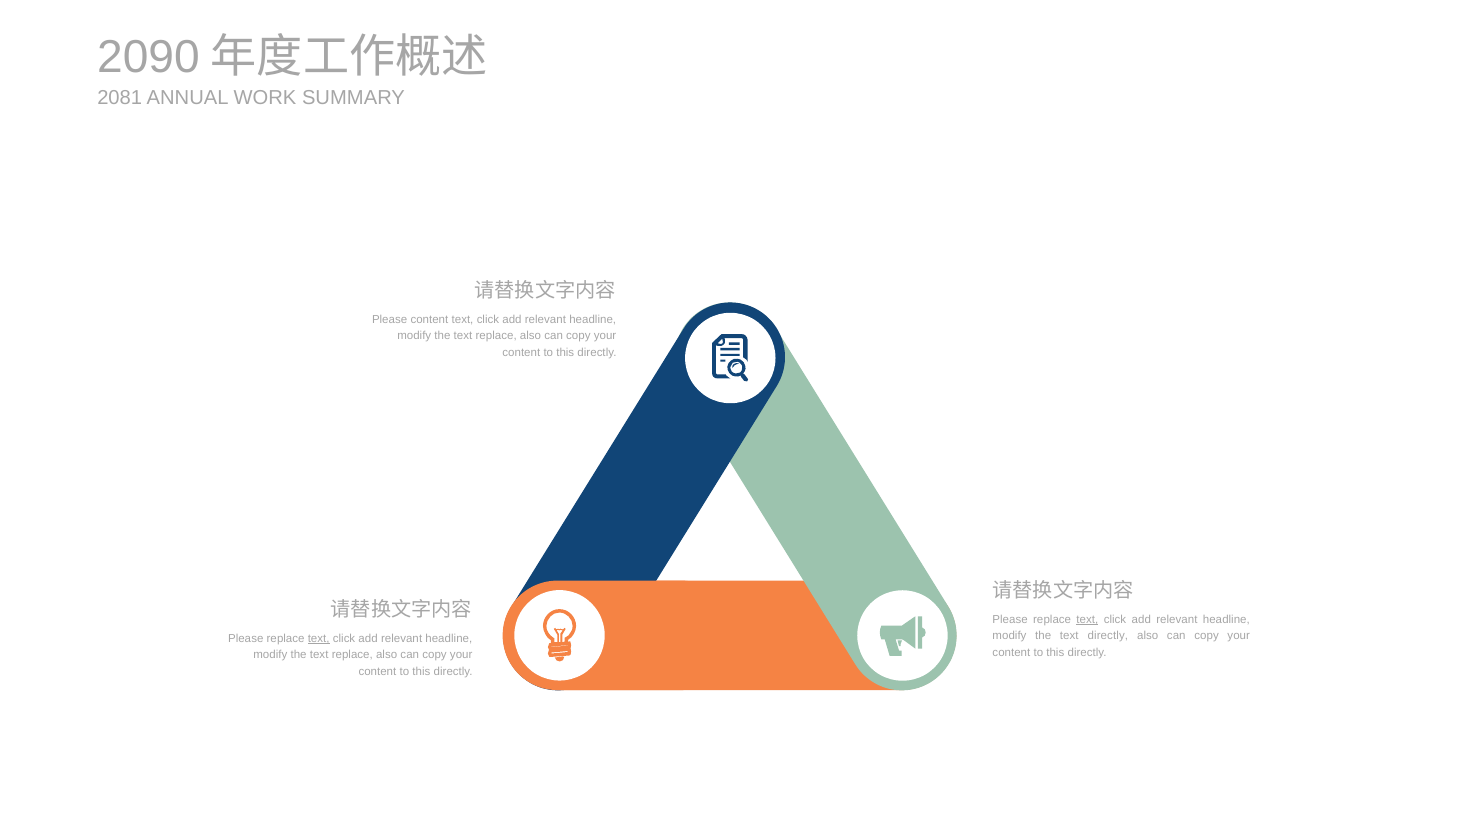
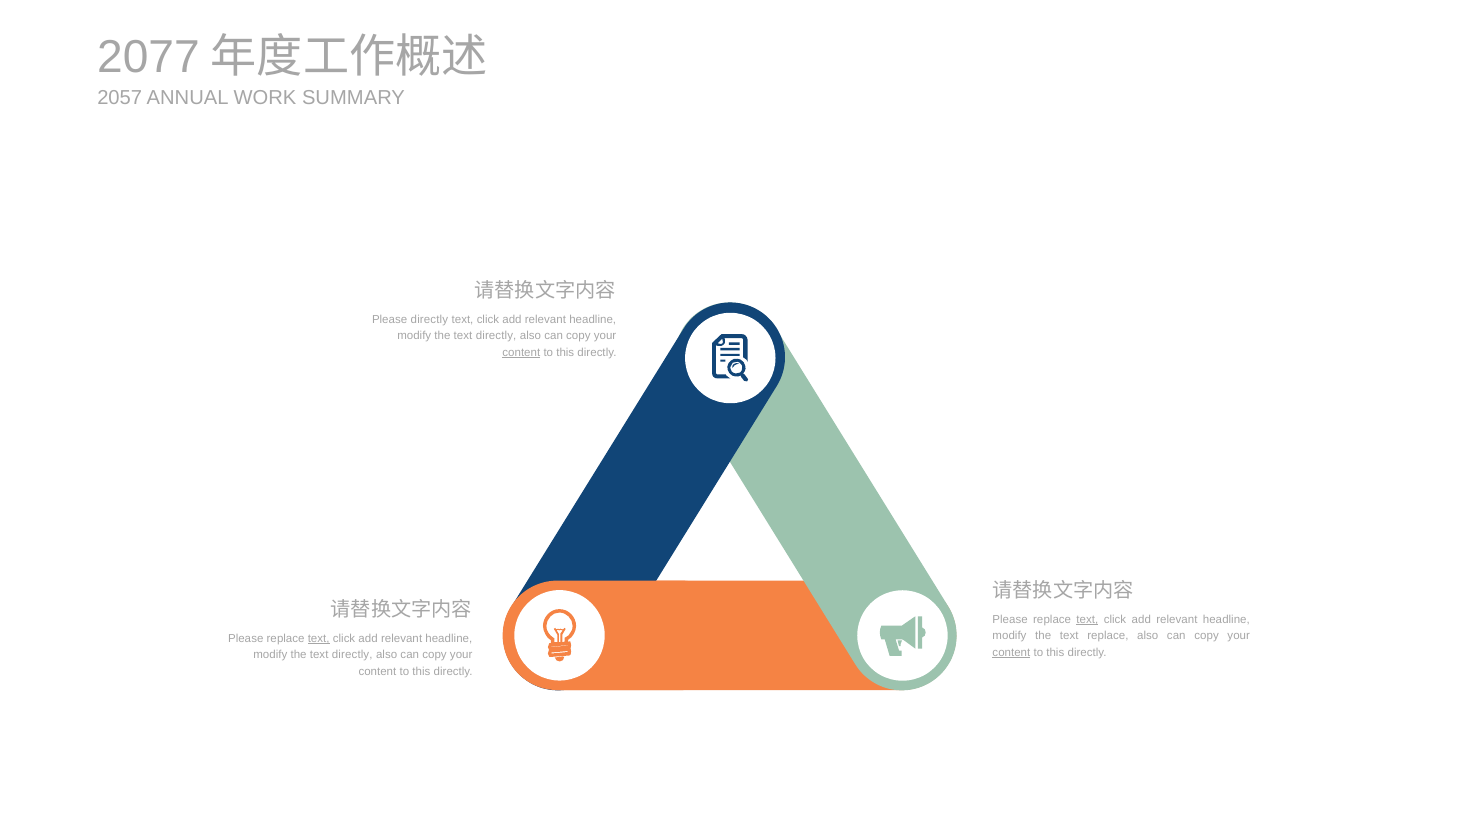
2090: 2090 -> 2077 (148, 58)
2081: 2081 -> 2057 (120, 98)
Please content: content -> directly (429, 319)
replace: replace -> directly (496, 336)
content underline: none -> present (521, 352)
text directly: directly -> replace (1108, 636)
content underline: none -> present (1011, 652)
replace: replace -> directly (352, 655)
